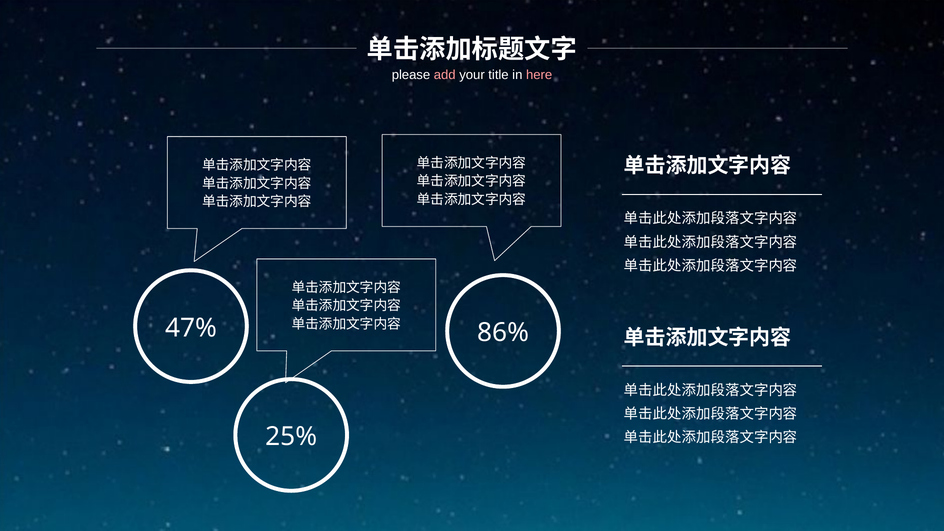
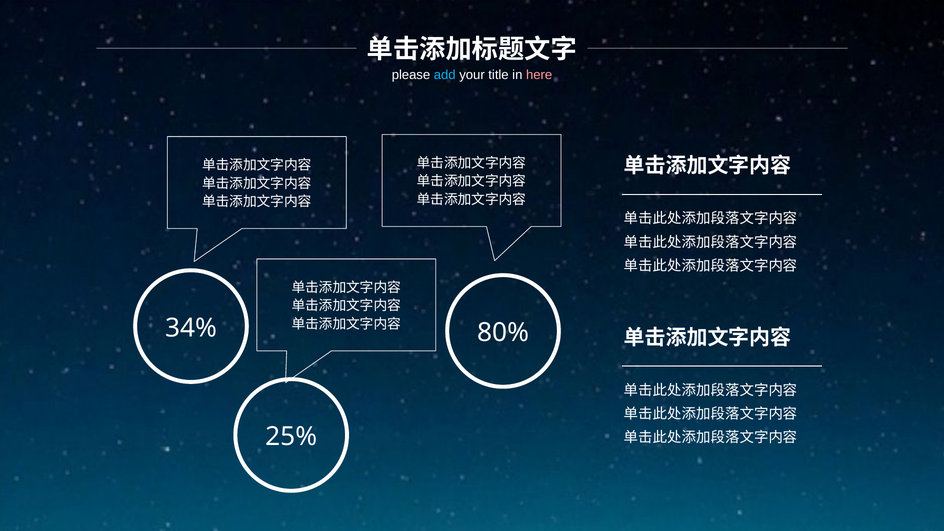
add colour: pink -> light blue (445, 75)
86%: 86% -> 80% (503, 333)
47%: 47% -> 34% (191, 328)
